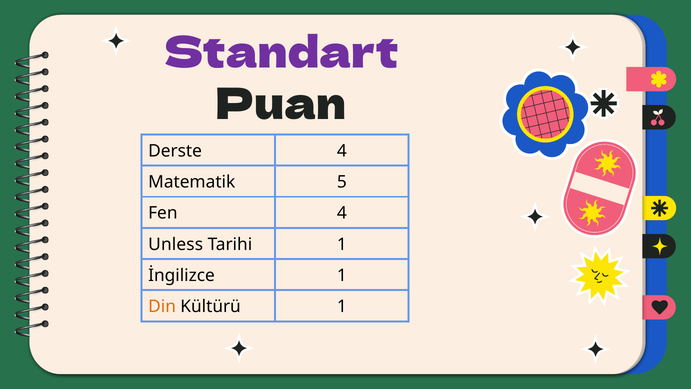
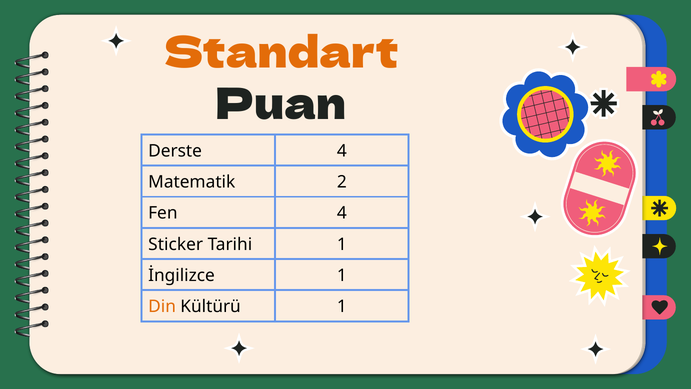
Standart colour: purple -> orange (281, 53)
5: 5 -> 2 (342, 182)
Unless: Unless -> Sticker (176, 244)
